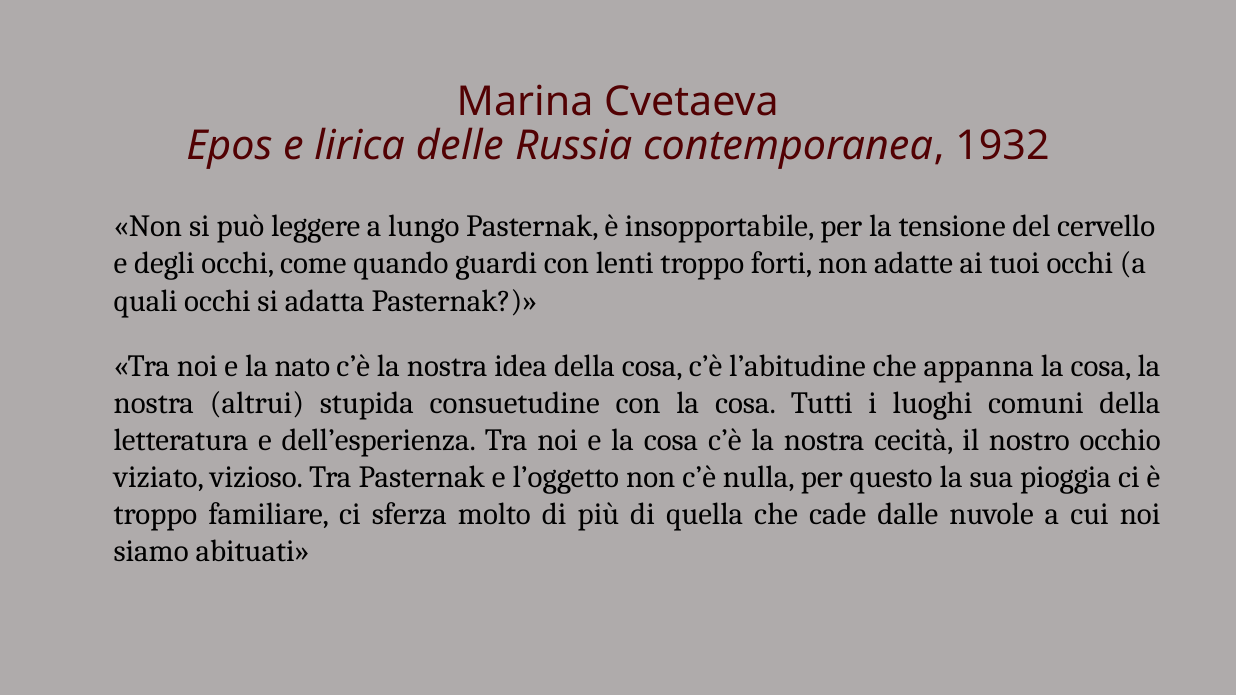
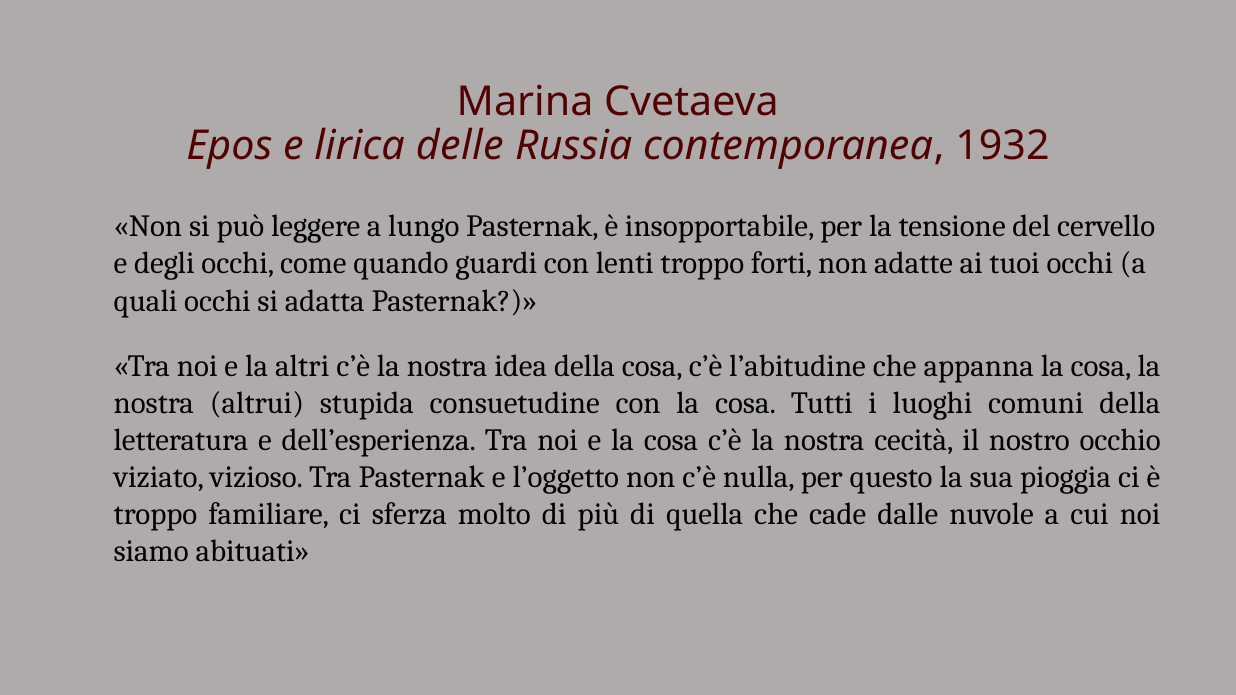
nato: nato -> altri (302, 366)
